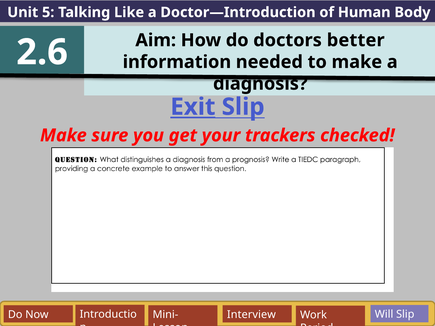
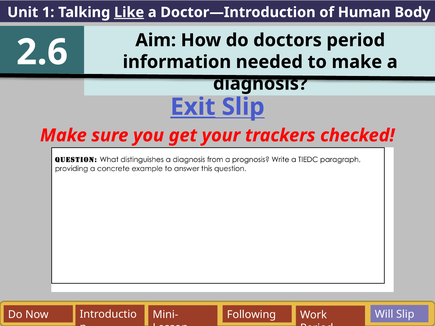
5: 5 -> 1 (48, 12)
Like underline: none -> present (129, 12)
doctors better: better -> period (356, 40)
Interview: Interview -> Following (251, 315)
